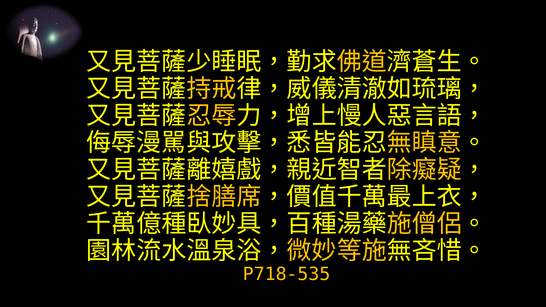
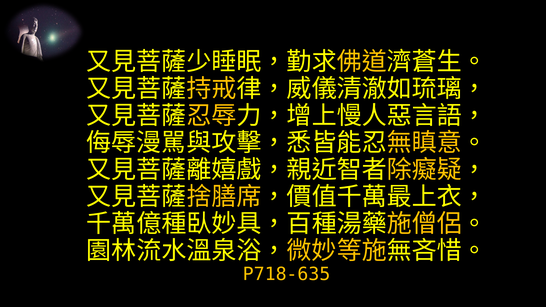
P718-535: P718-535 -> P718-635 (287, 274)
